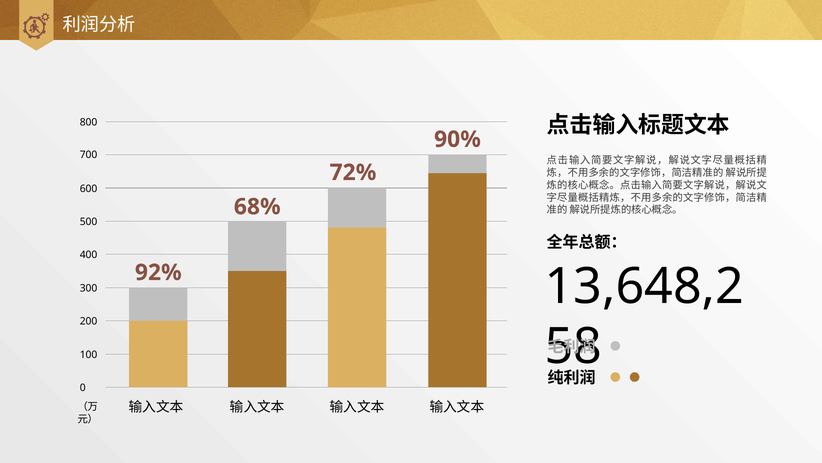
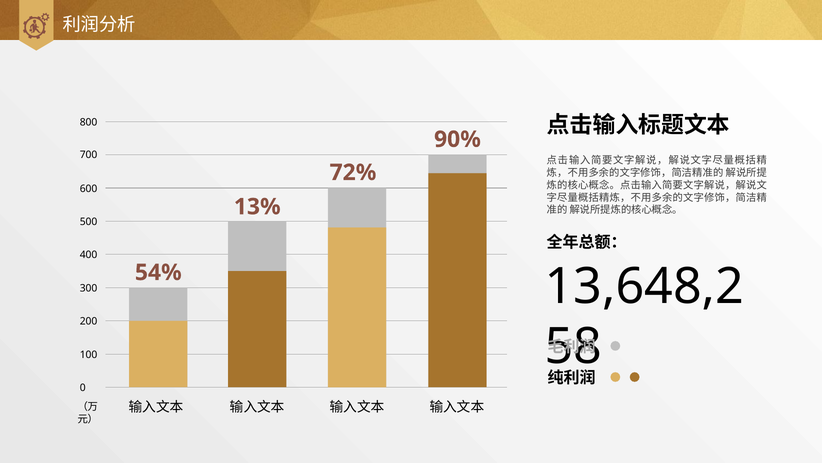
68%: 68% -> 13% (257, 206)
92%: 92% -> 54% (158, 272)
